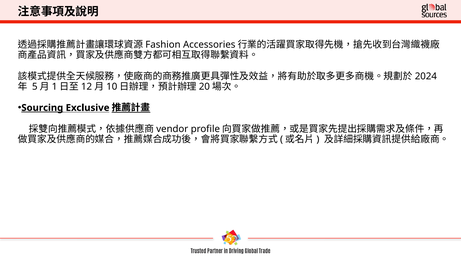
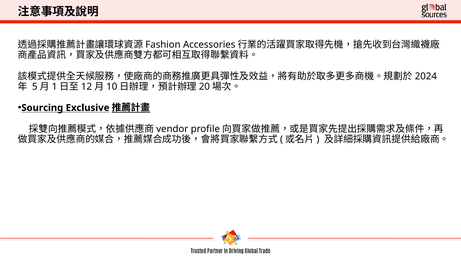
Sourcing underline: present -> none (42, 108)
